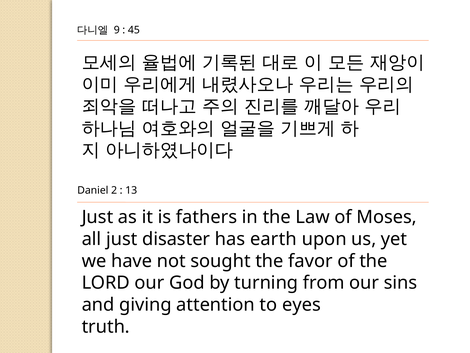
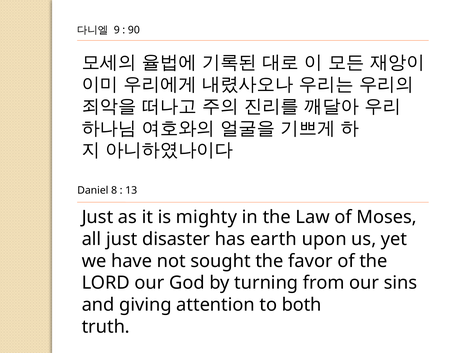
45: 45 -> 90 (134, 30)
2: 2 -> 8 (114, 190)
fathers: fathers -> mighty (206, 217)
eyes: eyes -> both (302, 304)
